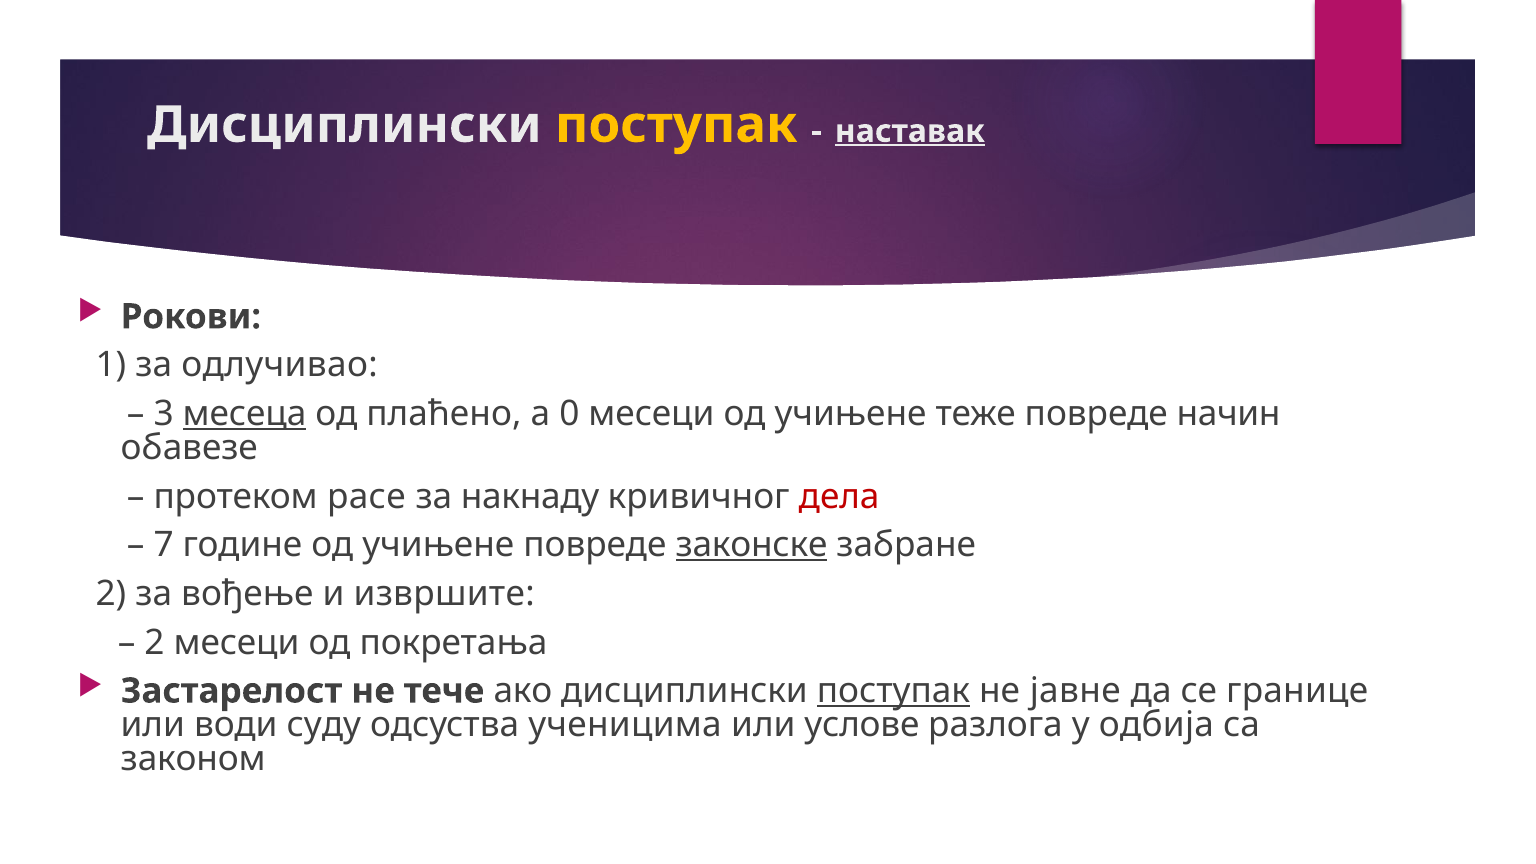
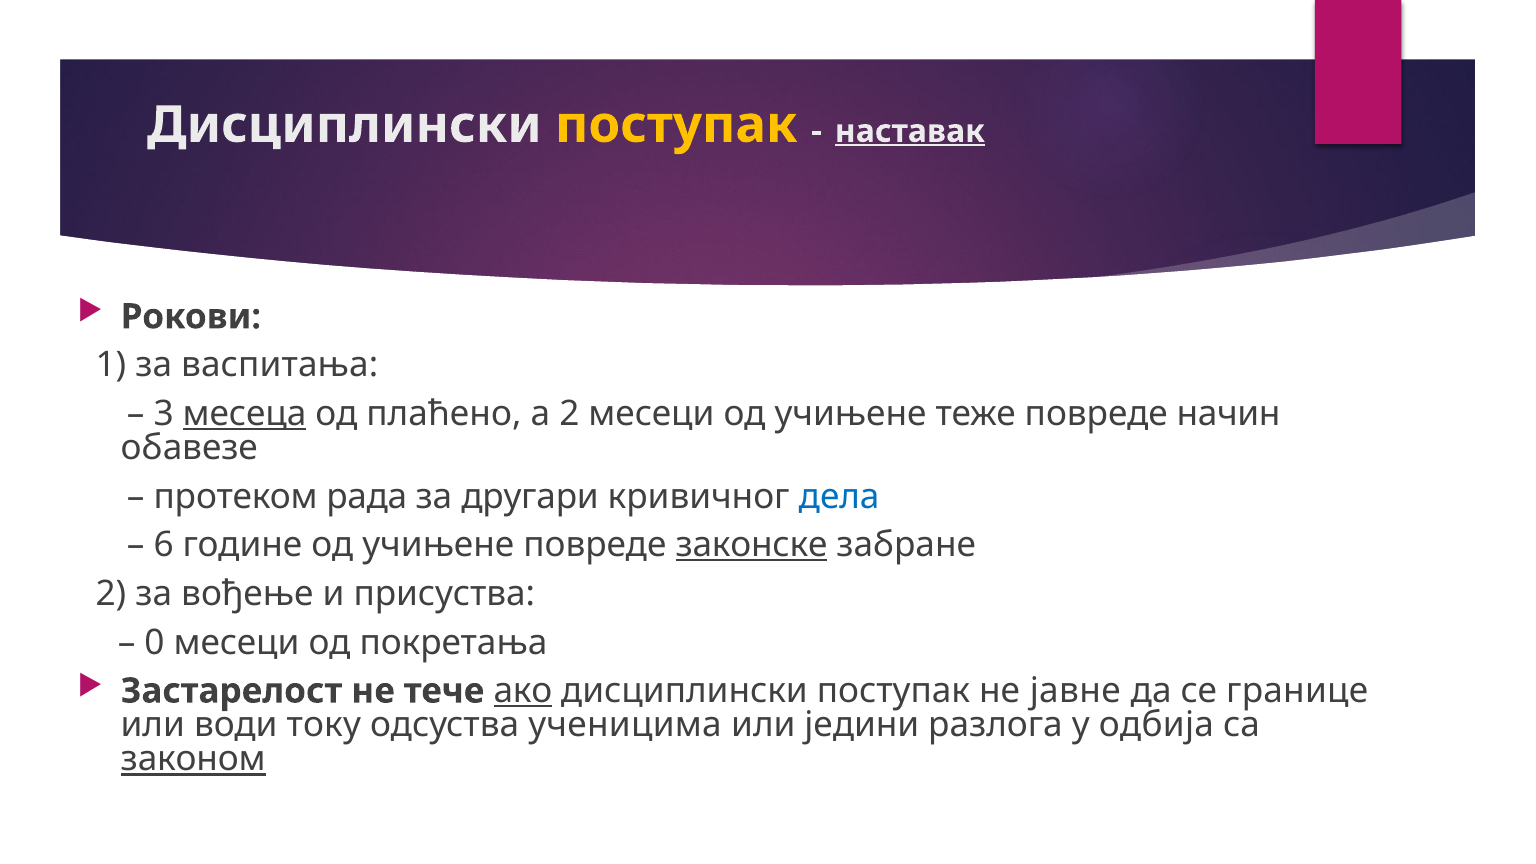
одлучивао: одлучивао -> васпитања (280, 365)
а 0: 0 -> 2 (569, 414)
расе: расе -> рада (367, 497)
накнаду: накнаду -> другари (530, 497)
дела colour: red -> blue (839, 497)
7: 7 -> 6 (164, 545)
извршите: извршите -> присуства (444, 594)
2: 2 -> 0 (155, 642)
ако underline: none -> present (523, 691)
поступак underline: present -> none (894, 691)
суду: суду -> току (324, 725)
услове: услове -> једини (862, 725)
законом underline: none -> present (193, 759)
